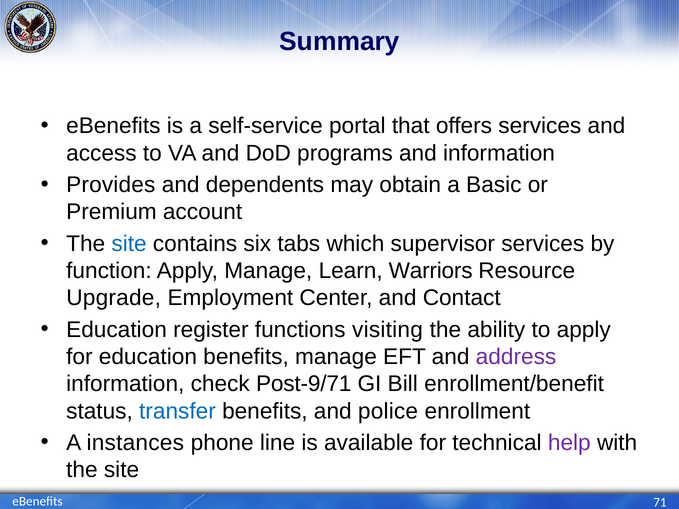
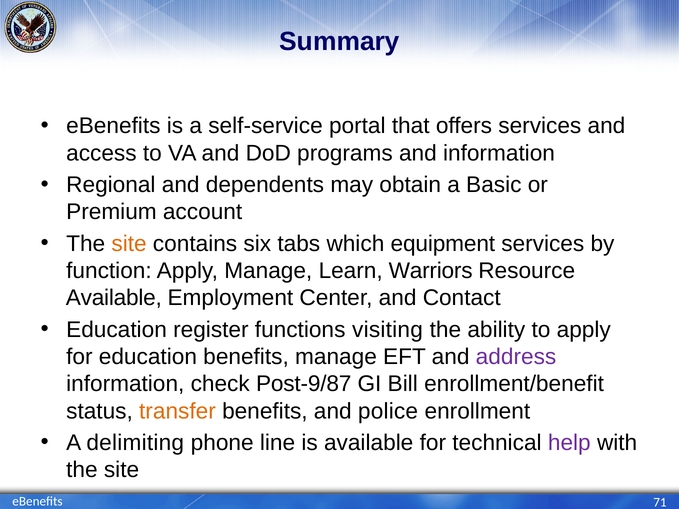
Provides: Provides -> Regional (111, 185)
site colour: blue -> orange (129, 244)
supervisor: supervisor -> equipment (443, 244)
Upgrade: Upgrade -> Available (114, 298)
Post-9/71: Post-9/71 -> Post-9/87 (304, 384)
transfer colour: blue -> orange (177, 411)
instances: instances -> delimiting (135, 443)
